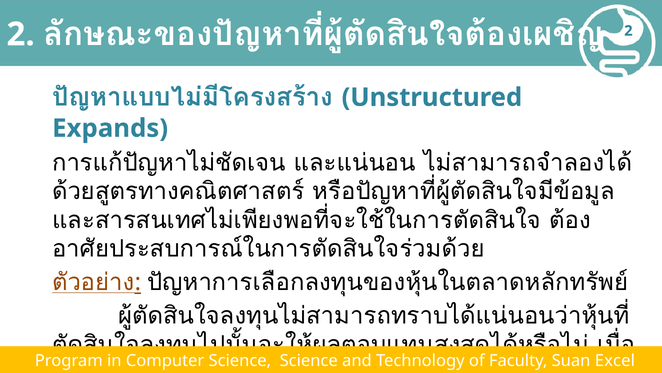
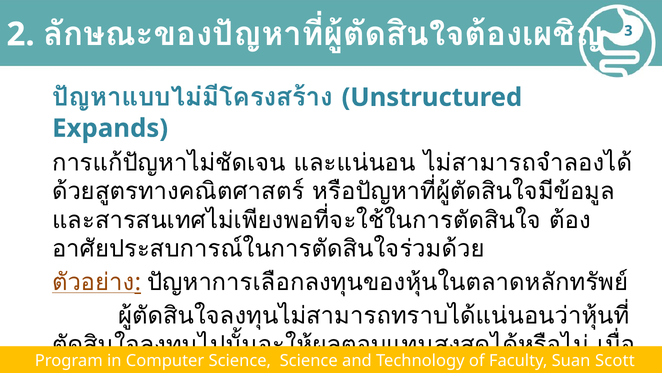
2: 2 -> 3 (628, 31)
Excel: Excel -> Scott (615, 360)
